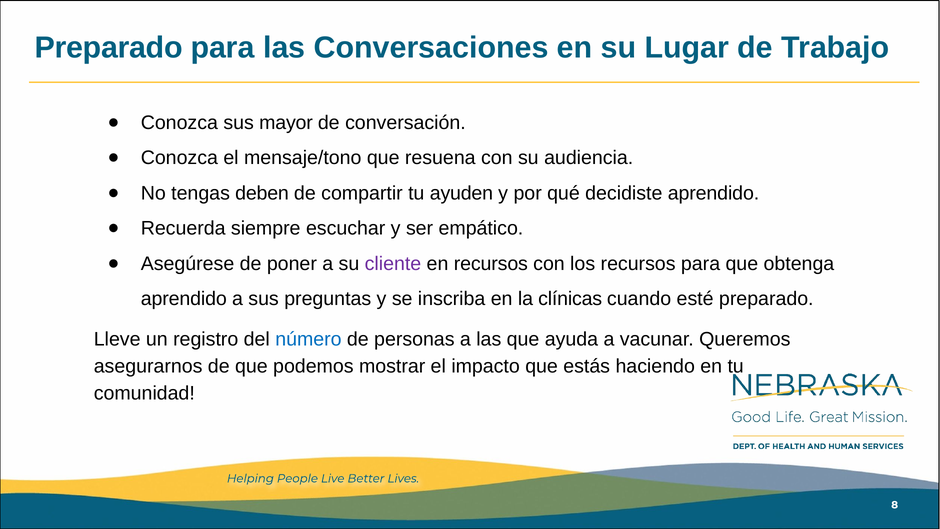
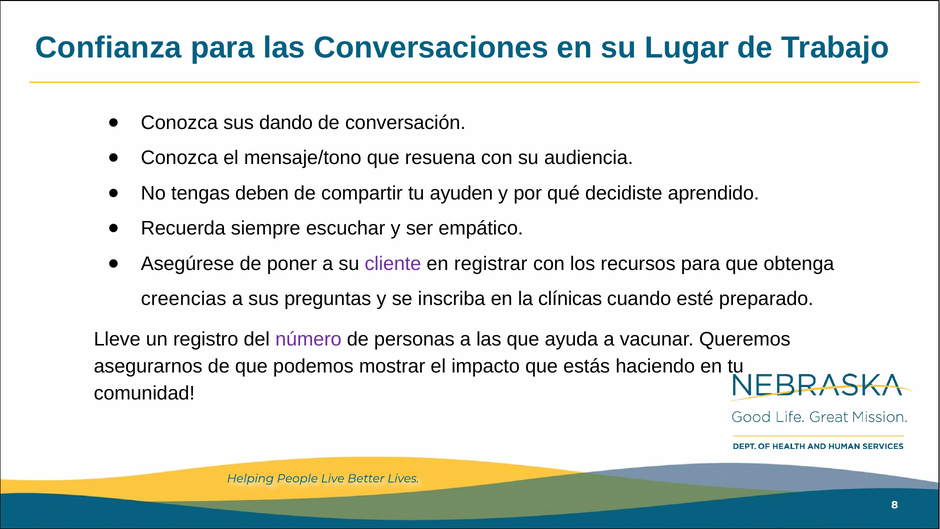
Preparado: Preparado -> Confianza (109, 48)
mayor: mayor -> dando (286, 123)
en recursos: recursos -> registrar (491, 264)
aprendido: aprendido -> creencias (184, 299)
número colour: blue -> purple (308, 339)
